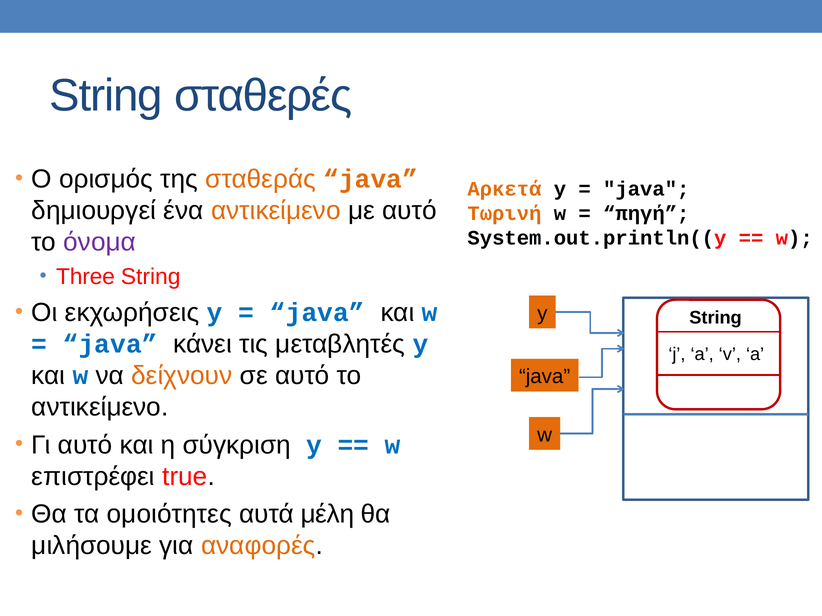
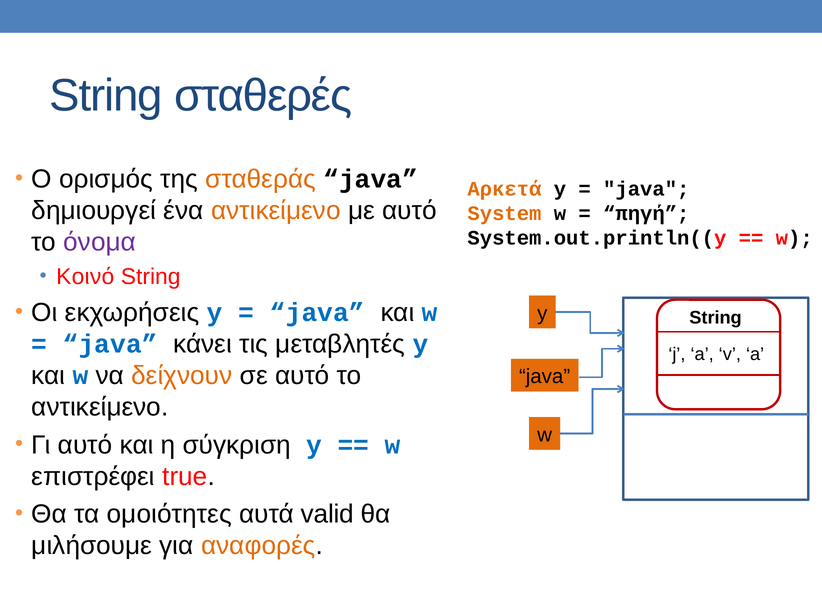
java colour: orange -> black (371, 179)
Τωρινή: Τωρινή -> System (504, 214)
Three: Three -> Κοινό (85, 277)
μέλη: μέλη -> valid (327, 515)
